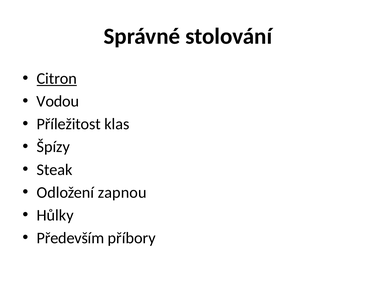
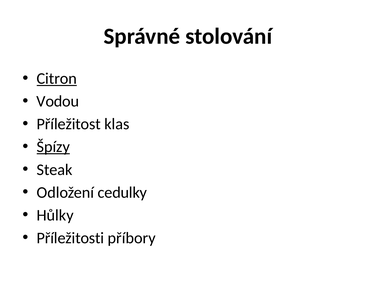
Špízy underline: none -> present (53, 147)
zapnou: zapnou -> cedulky (122, 192)
Především: Především -> Příležitosti (70, 238)
